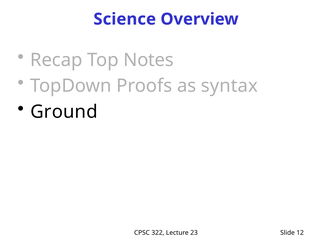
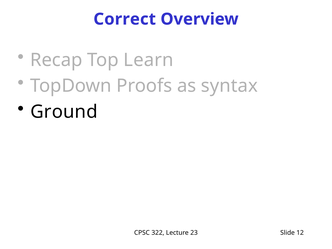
Science: Science -> Correct (125, 19)
Notes: Notes -> Learn (148, 60)
